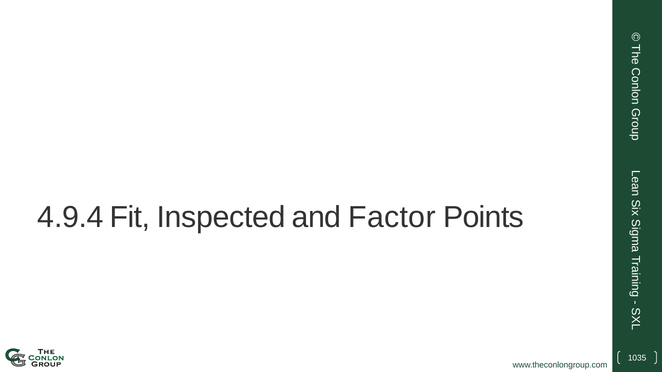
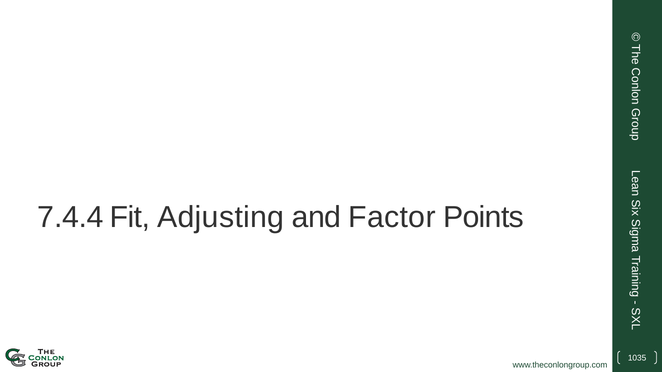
4.9.4: 4.9.4 -> 7.4.4 (71, 217)
Inspected: Inspected -> Adjusting (221, 217)
